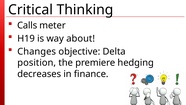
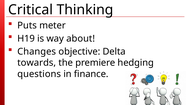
Calls: Calls -> Puts (27, 25)
position: position -> towards (37, 63)
decreases: decreases -> questions (39, 74)
